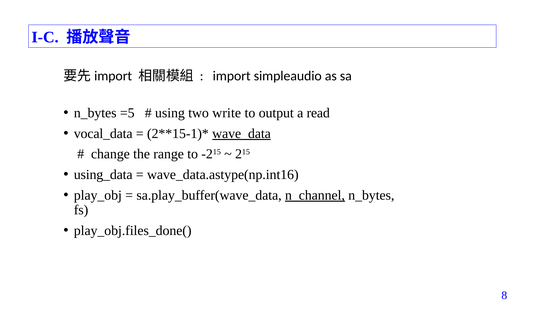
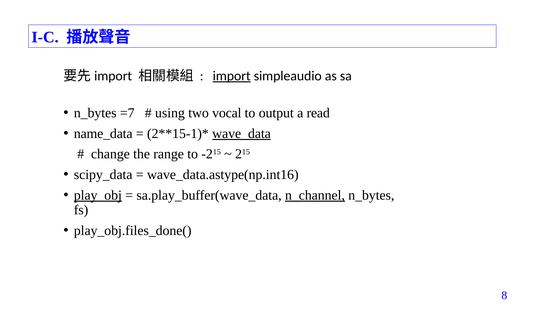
import underline: none -> present (232, 76)
=5: =5 -> =7 (127, 113)
write: write -> vocal (227, 113)
vocal_data: vocal_data -> name_data (103, 133)
using_data: using_data -> scipy_data (103, 175)
play_obj underline: none -> present (98, 195)
